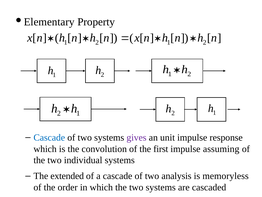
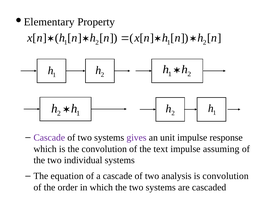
Cascade colour: blue -> purple (49, 137)
first: first -> text (161, 149)
extended: extended -> equation (67, 176)
is memoryless: memoryless -> convolution (226, 176)
